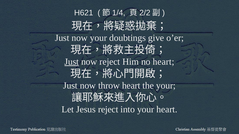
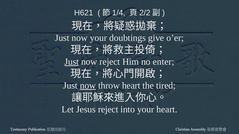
no heart: heart -> enter (164, 62)
now underline: none -> present (88, 86)
the your: your -> tired (166, 86)
